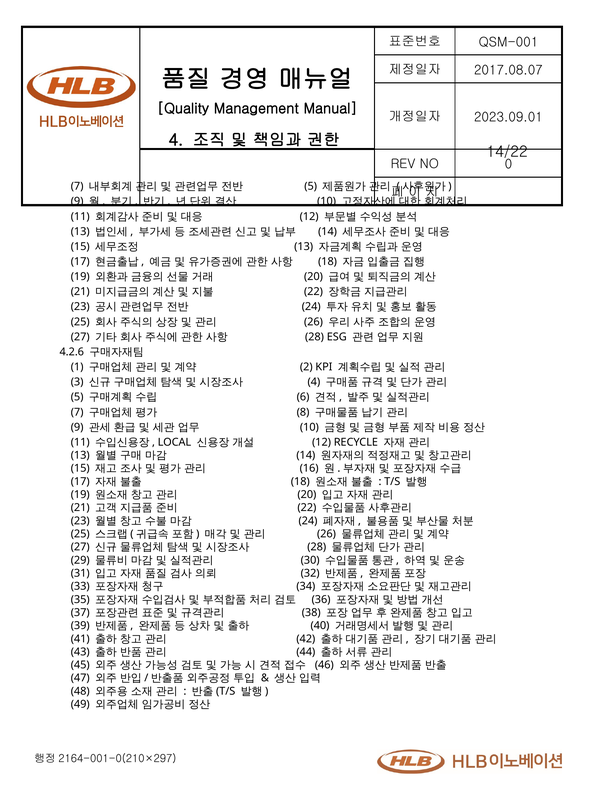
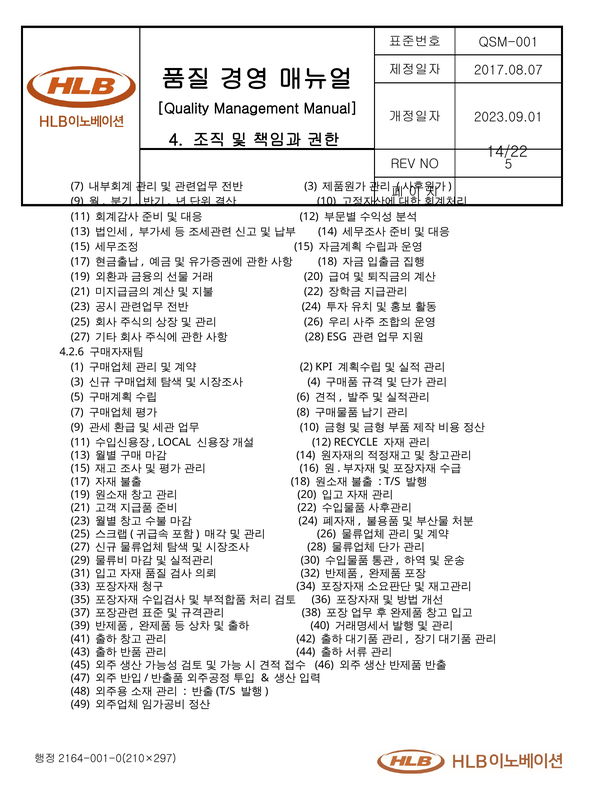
0: 0 -> 5 (509, 164)
5: 5 -> 3 (311, 186)
13: 13 -> 15 (304, 247)
